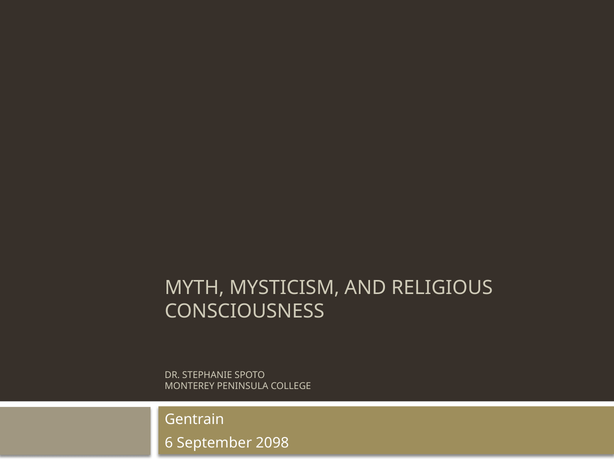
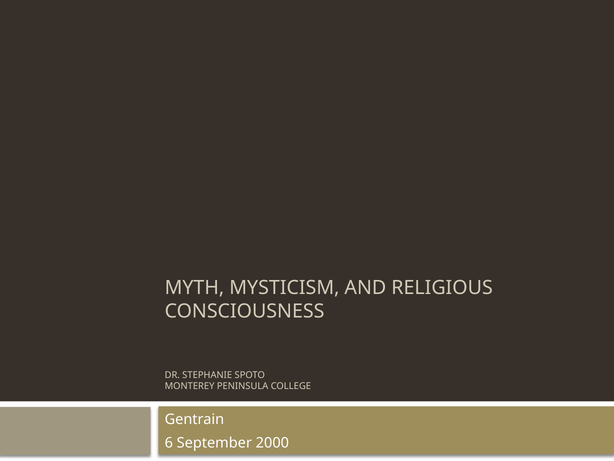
2098: 2098 -> 2000 (272, 442)
